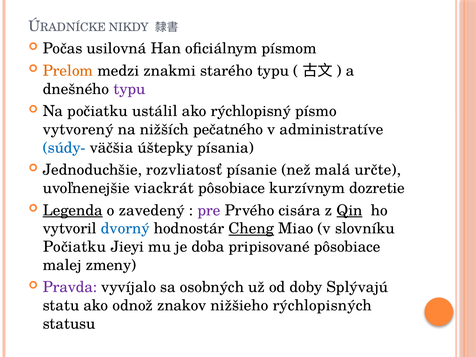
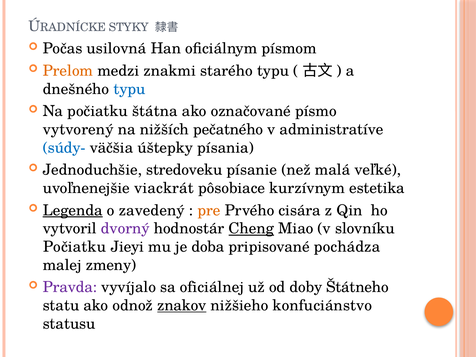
NIKDY: NIKDY -> STYKY (129, 27)
typu colour: purple -> blue (129, 89)
ustálil: ustálil -> štátna (155, 111)
rýchlopisný: rýchlopisný -> označované (251, 111)
rozvliatosť: rozvliatosť -> stredoveku (184, 170)
určte: určte -> veľké (378, 170)
dozretie: dozretie -> estetika (377, 188)
pre colour: purple -> orange (209, 210)
Qin underline: present -> none (349, 210)
dvorný colour: blue -> purple (125, 229)
pripisované pôsobiace: pôsobiace -> pochádza (347, 247)
osobných: osobných -> oficiálnej (212, 287)
Splývajú: Splývajú -> Štátneho (357, 287)
znakov underline: none -> present (182, 305)
rýchlopisných: rýchlopisných -> konfuciánstvo (322, 305)
